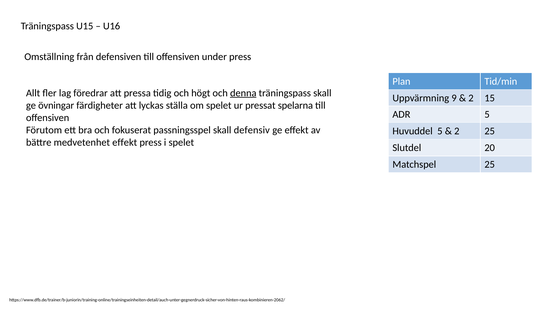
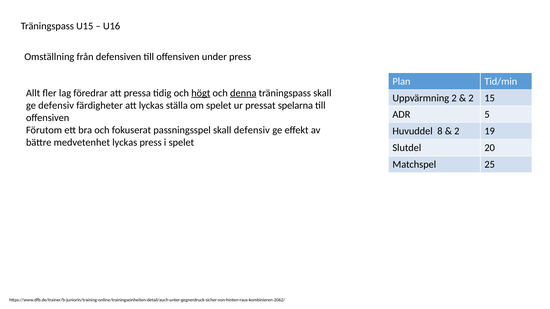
högt underline: none -> present (201, 93)
Uppvärmning 9: 9 -> 2 (454, 98)
ge övningar: övningar -> defensiv (56, 105)
Huvuddel 5: 5 -> 8 (440, 131)
2 25: 25 -> 19 (490, 131)
medvetenhet effekt: effekt -> lyckas (125, 143)
